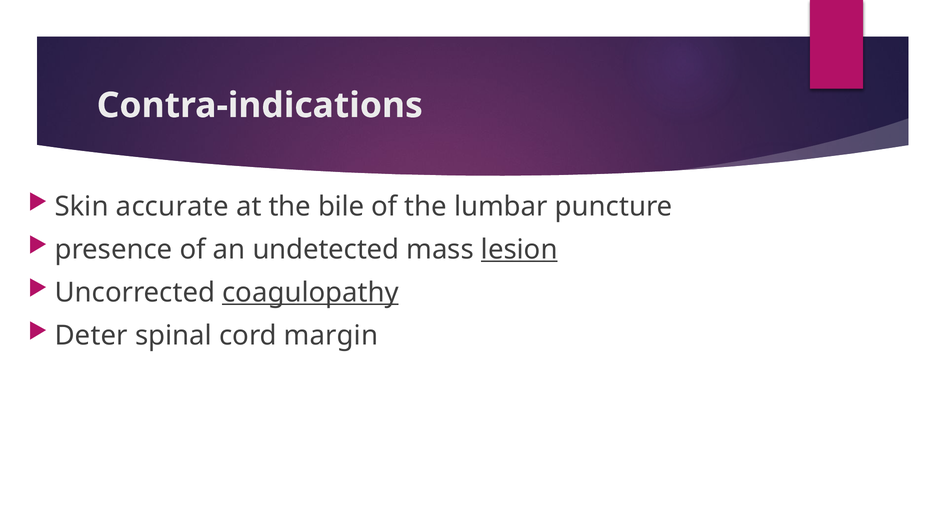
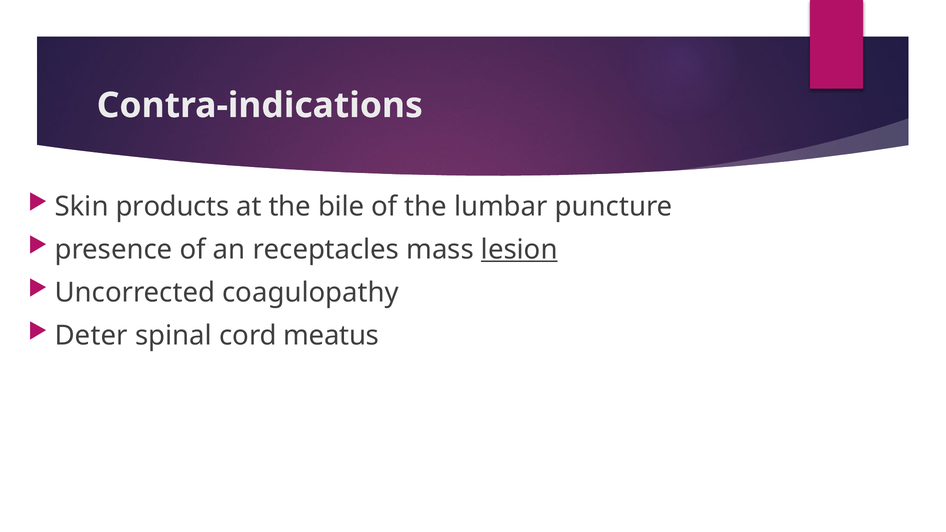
accurate: accurate -> products (172, 207)
undetected: undetected -> receptacles (326, 250)
coagulopathy underline: present -> none (311, 293)
margin: margin -> meatus (331, 335)
